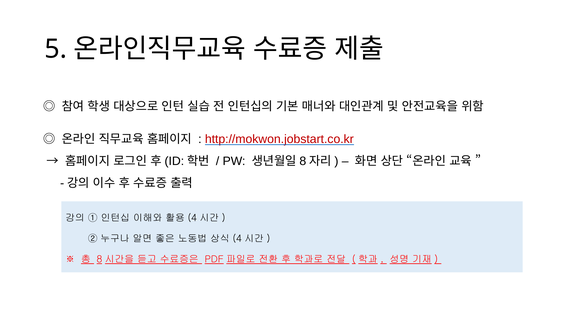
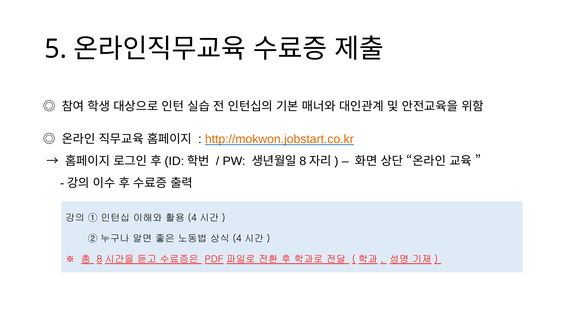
http://mokwon.jobstart.co.kr colour: red -> orange (279, 139)
